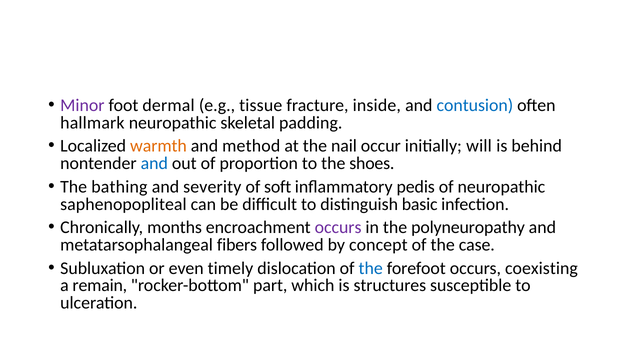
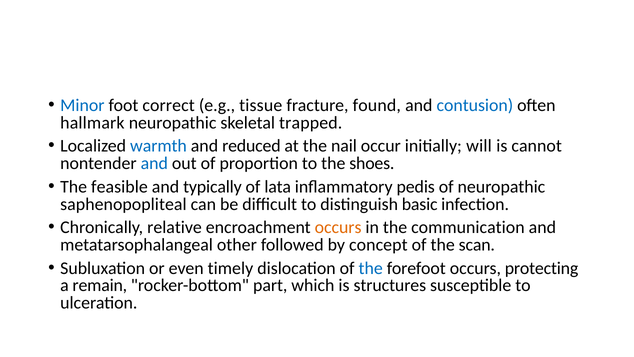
Minor colour: purple -> blue (82, 105)
dermal: dermal -> correct (169, 105)
inside: inside -> found (377, 105)
padding: padding -> trapped (311, 123)
warmth colour: orange -> blue (158, 146)
method: method -> reduced (251, 146)
behind: behind -> cannot (537, 146)
bathing: bathing -> feasible (119, 187)
severity: severity -> typically (212, 187)
soft: soft -> lata (278, 187)
months: months -> relative (175, 227)
occurs colour: purple -> orange (338, 227)
polyneuropathy: polyneuropathy -> communication (468, 227)
fibers: fibers -> other (237, 245)
case: case -> scan (477, 245)
coexisting: coexisting -> protecting (542, 268)
